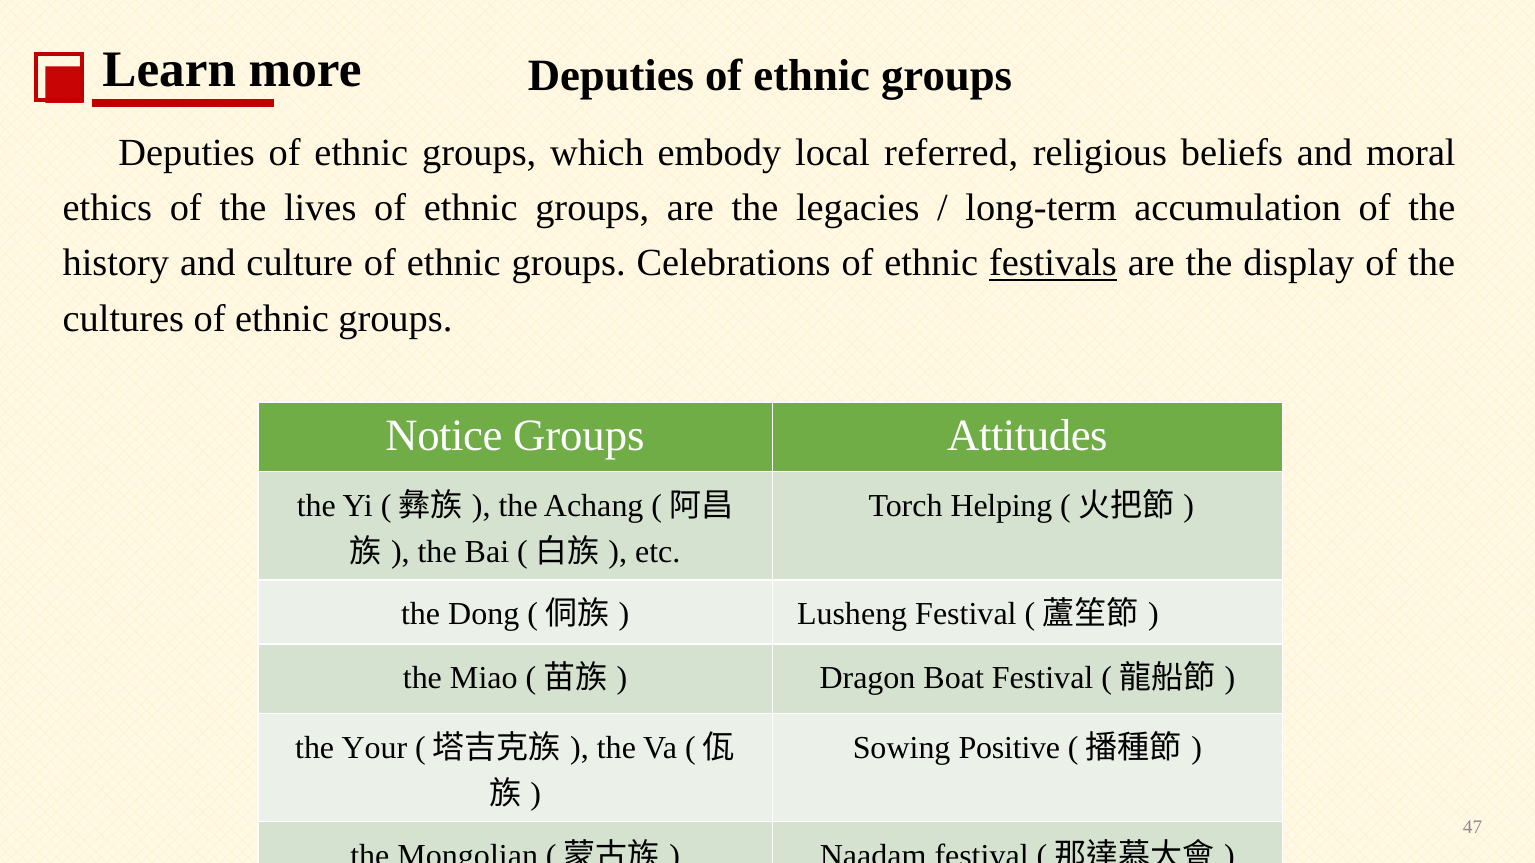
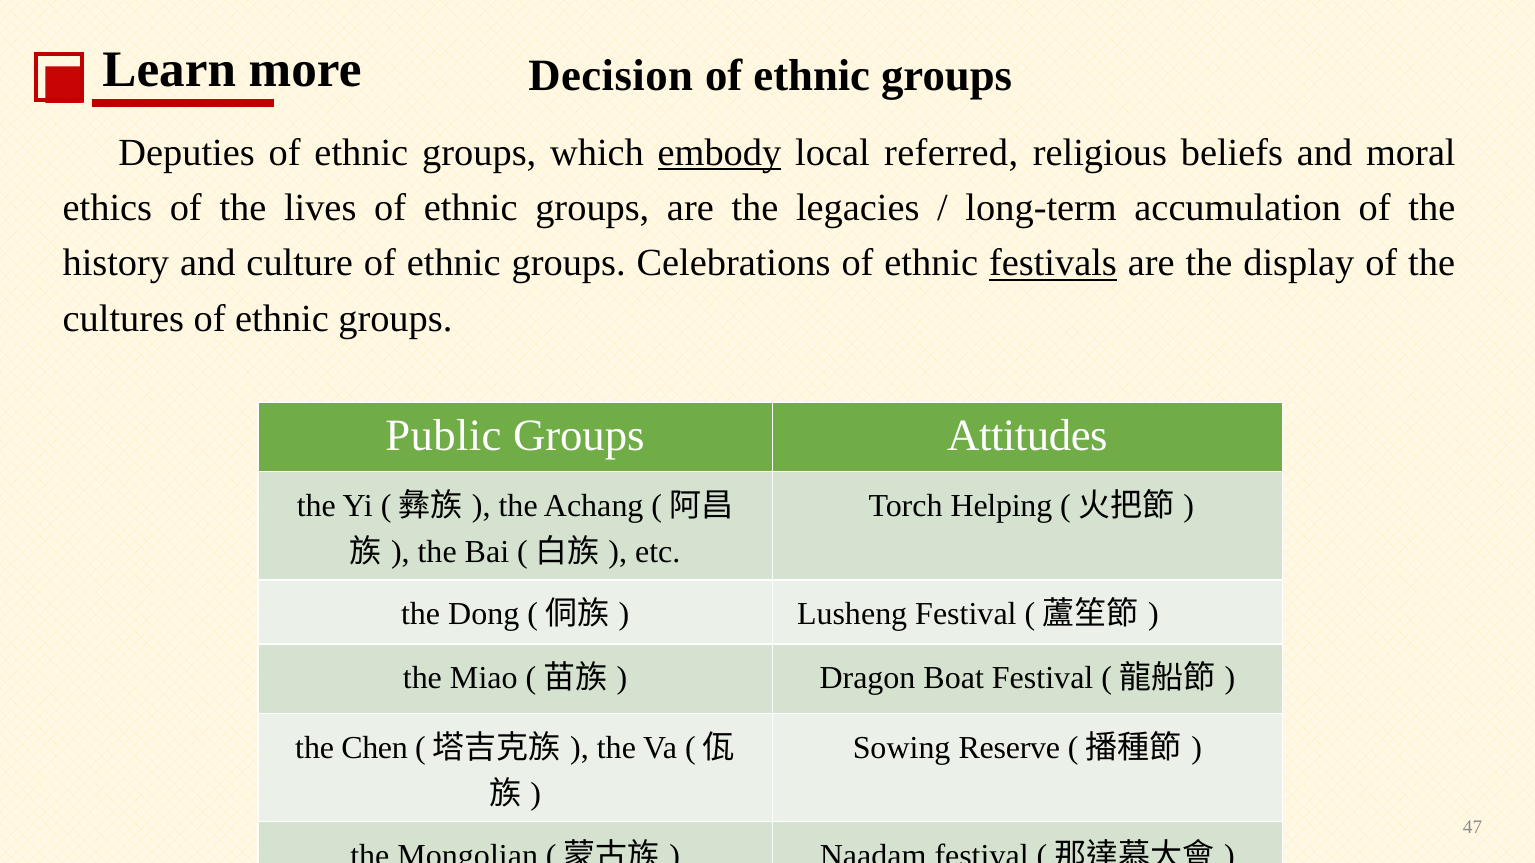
Deputies: Deputies -> Decision (611, 76)
embody underline: none -> present (720, 153)
Notice: Notice -> Public (443, 436)
Your: Your -> Chen (375, 748)
Positive: Positive -> Reserve (1009, 748)
